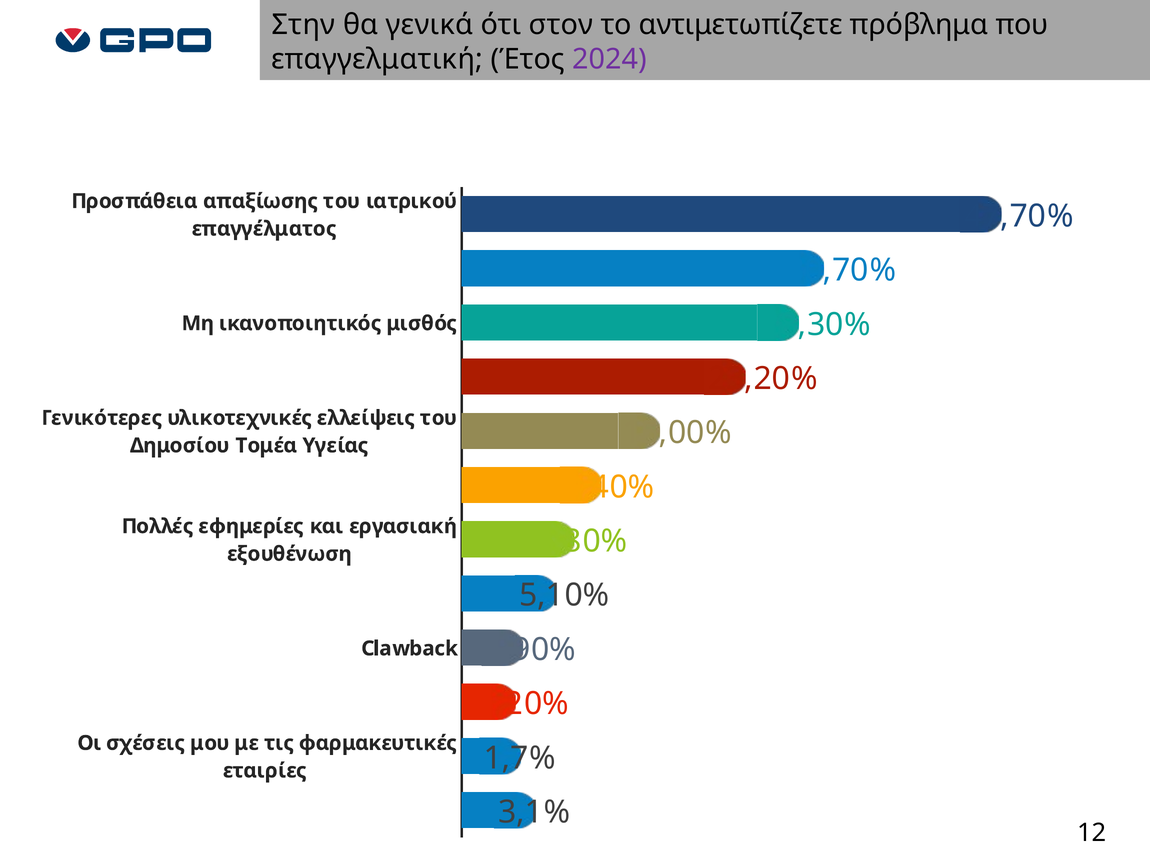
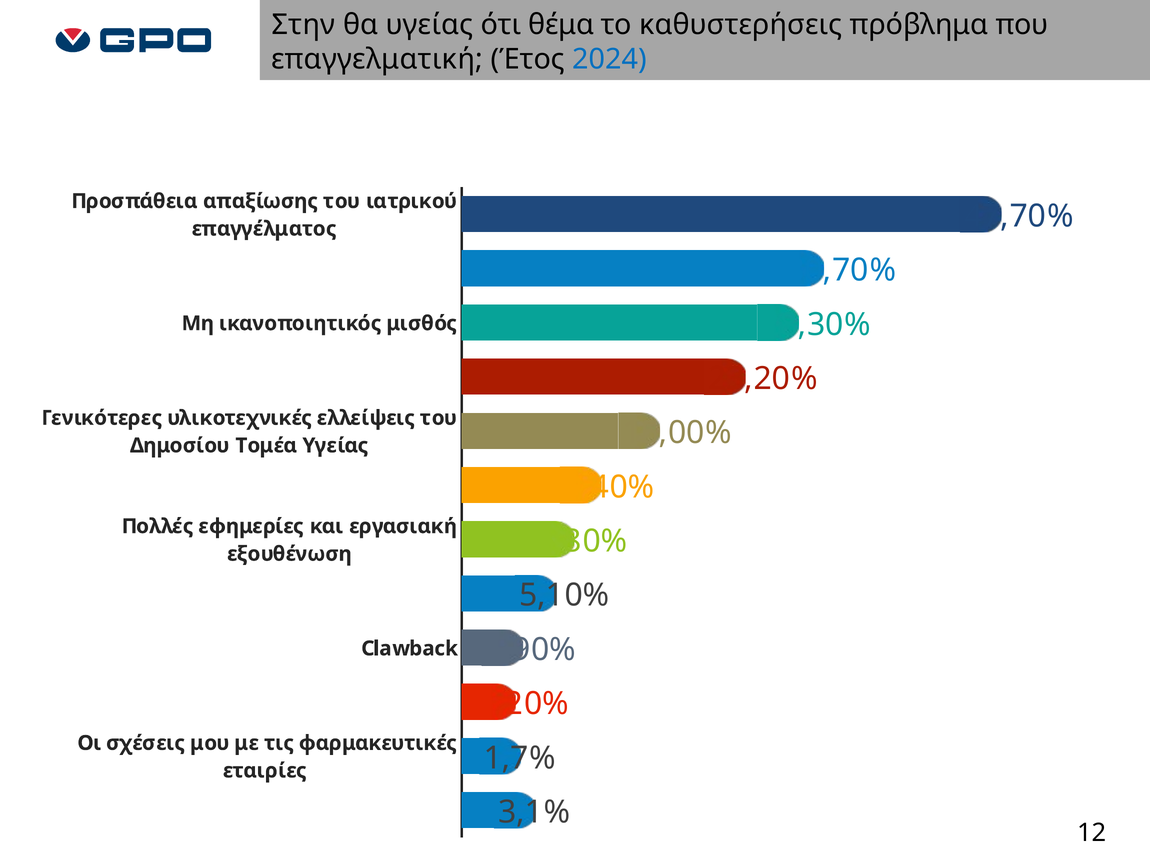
θα γενικά: γενικά -> υγείας (429, 25)
στον: στον -> θέμα (561, 25)
αντιμετωπίζετε: αντιμετωπίζετε -> καθυστερήσεις (741, 25)
2024 colour: purple -> blue (610, 59)
